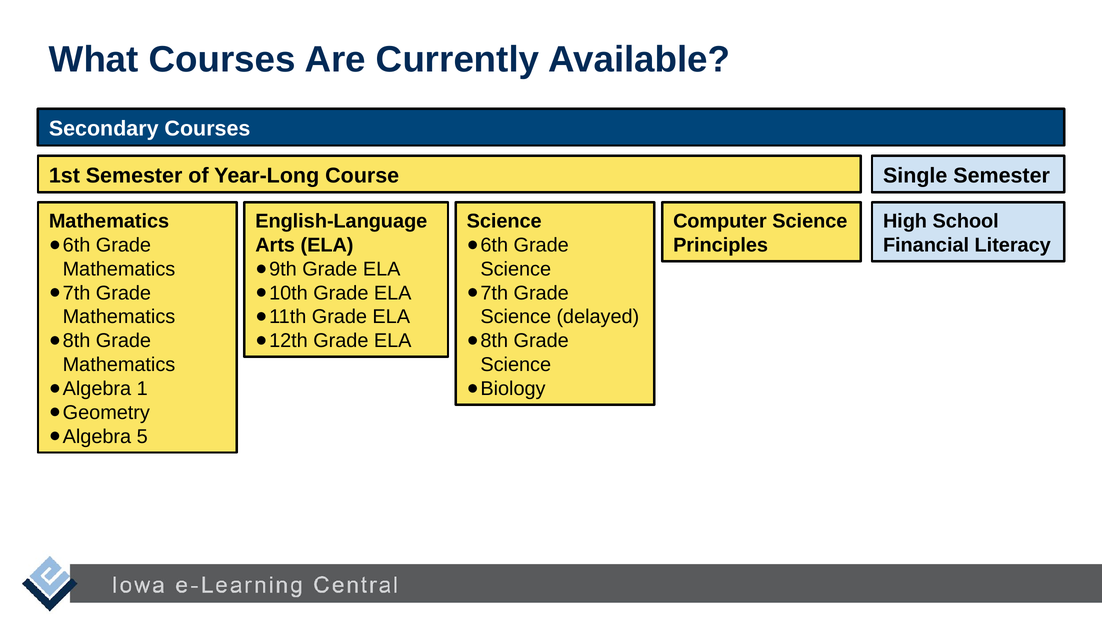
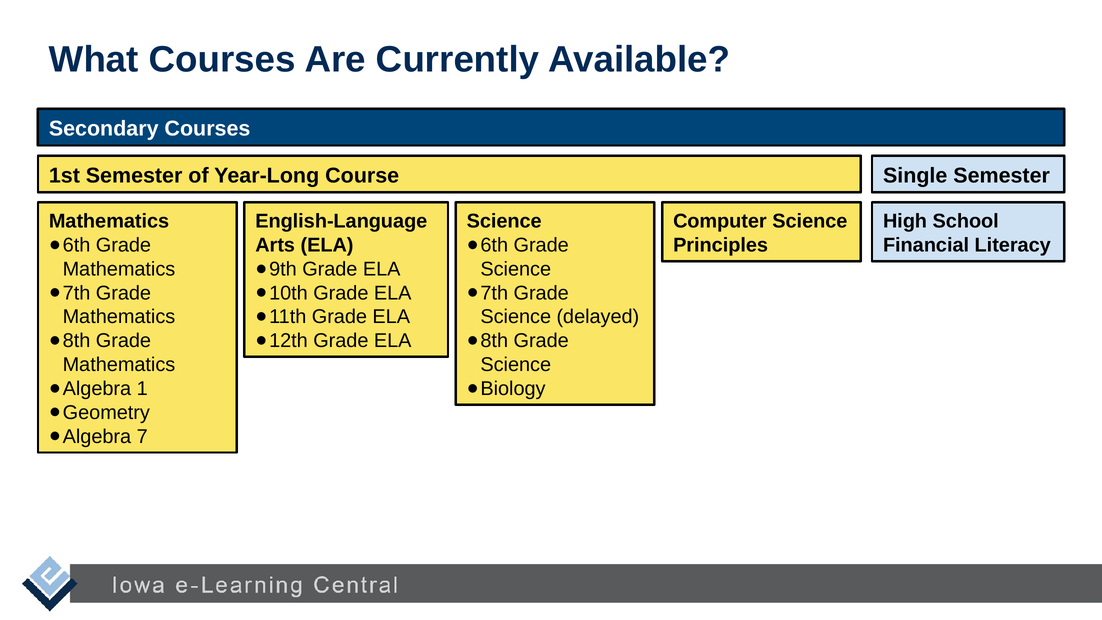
5: 5 -> 7 (142, 436)
